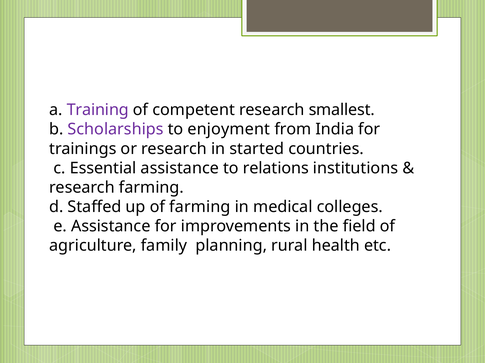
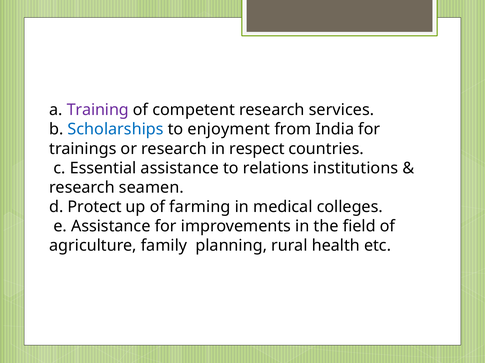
smallest: smallest -> services (342, 110)
Scholarships colour: purple -> blue (116, 130)
started: started -> respect (257, 149)
research farming: farming -> seamen (151, 188)
Staffed: Staffed -> Protect (95, 207)
